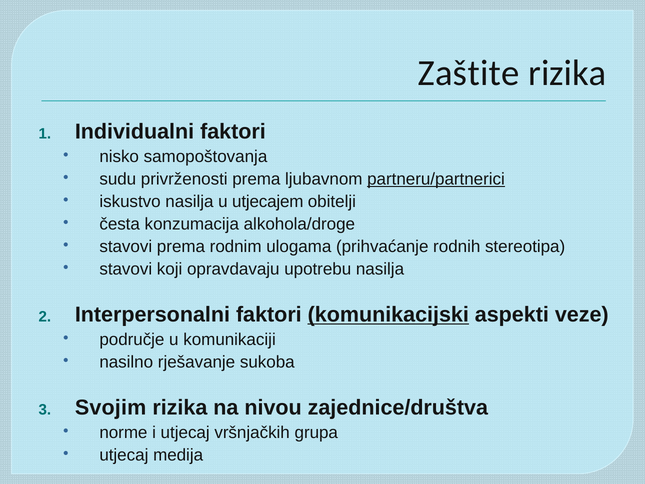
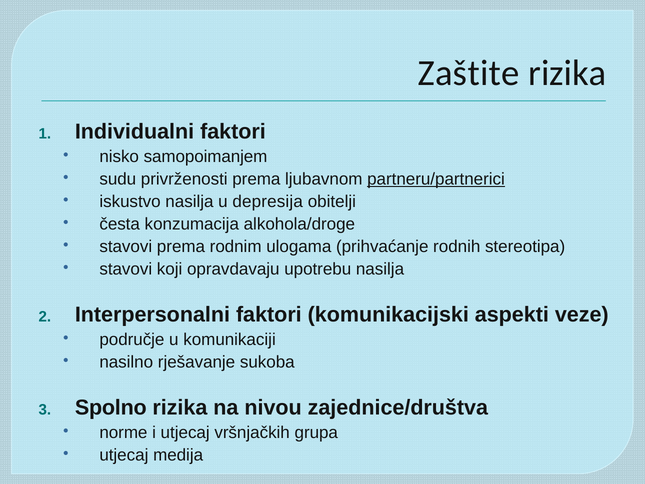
samopoštovanja: samopoštovanja -> samopoimanjem (206, 157)
utjecajem: utjecajem -> depresija (268, 202)
komunikacijski underline: present -> none (388, 315)
Svojim: Svojim -> Spolno (111, 408)
